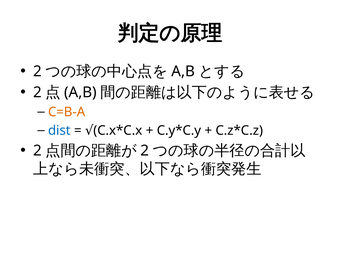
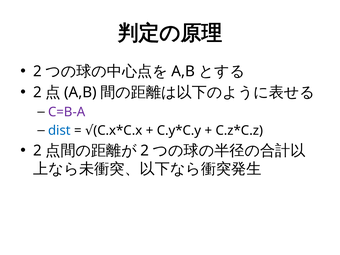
C=B-A colour: orange -> purple (67, 112)
